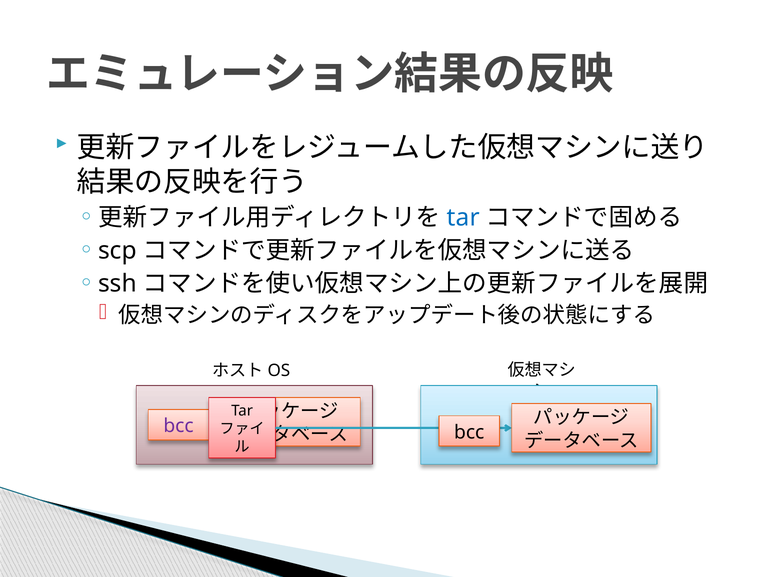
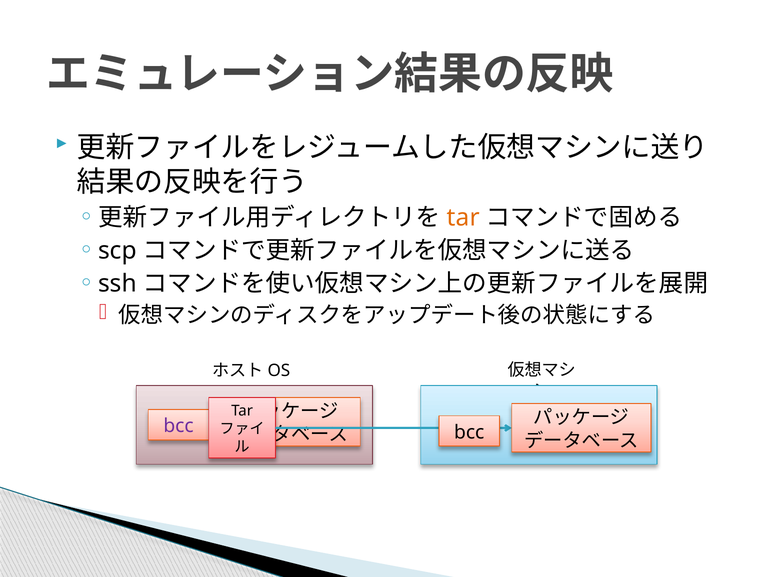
tar colour: blue -> orange (463, 218)
